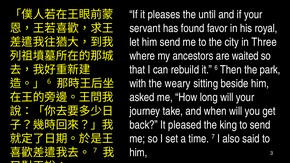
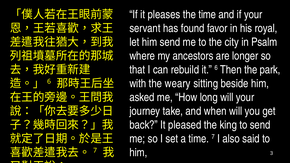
the until: until -> time (207, 14)
Three: Three -> Psalm (264, 42)
waited: waited -> longer (245, 56)
